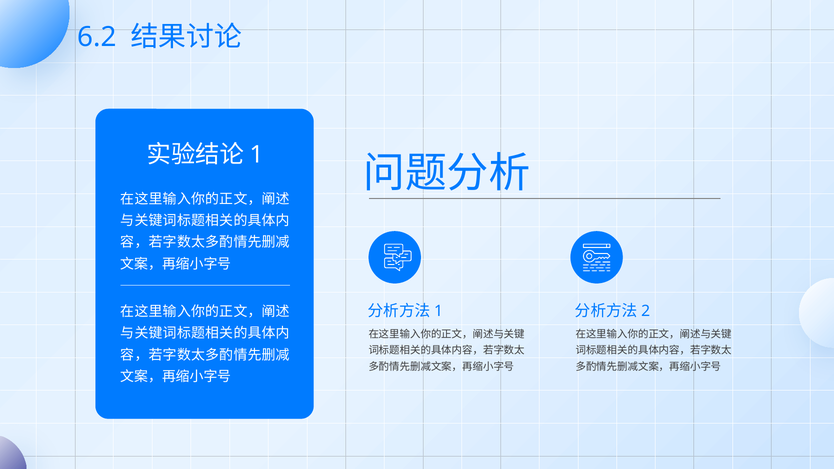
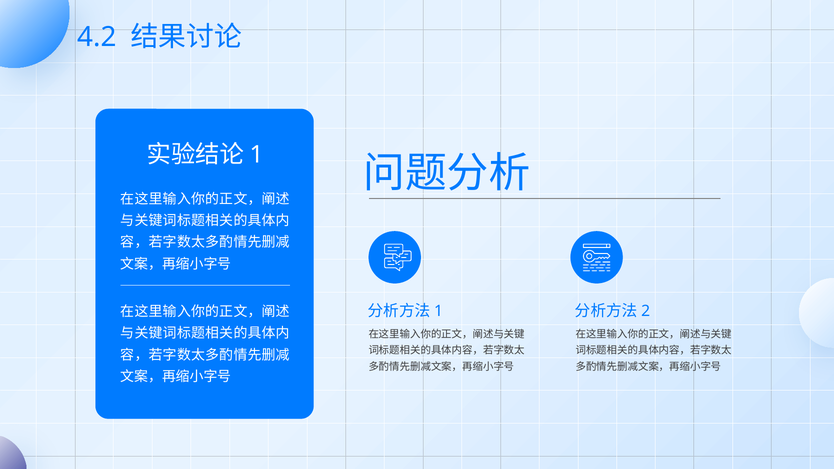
6.2: 6.2 -> 4.2 (97, 37)
